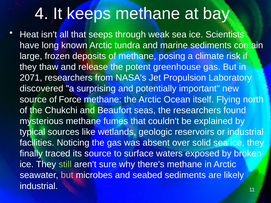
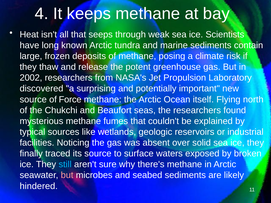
2071: 2071 -> 2002 (31, 78)
still colour: light green -> light blue (65, 165)
industrial: industrial -> hindered (39, 186)
